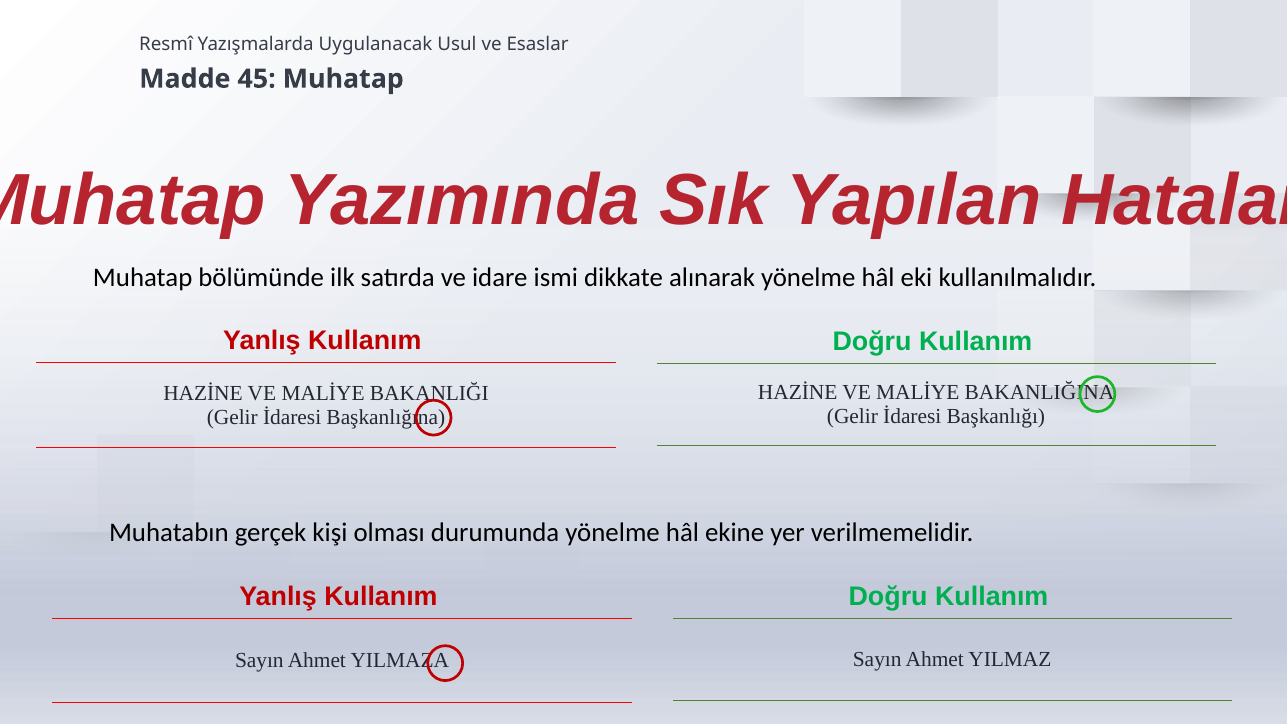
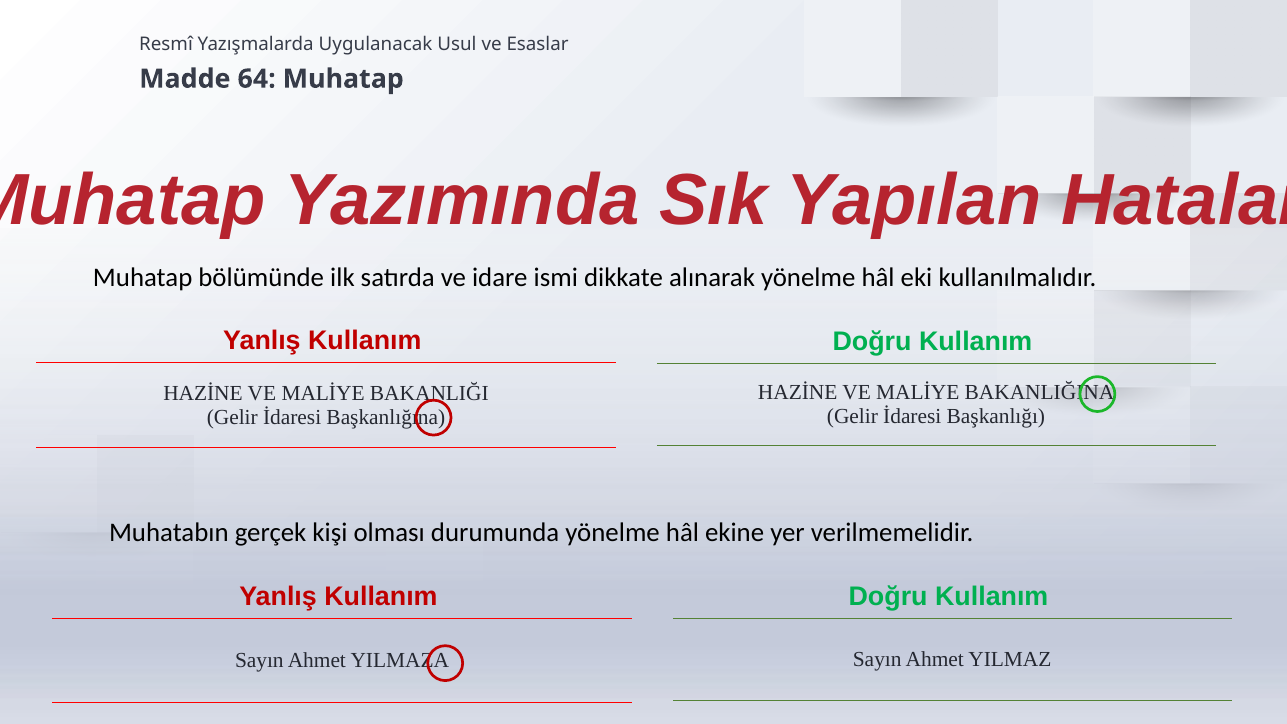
45: 45 -> 64 (257, 79)
